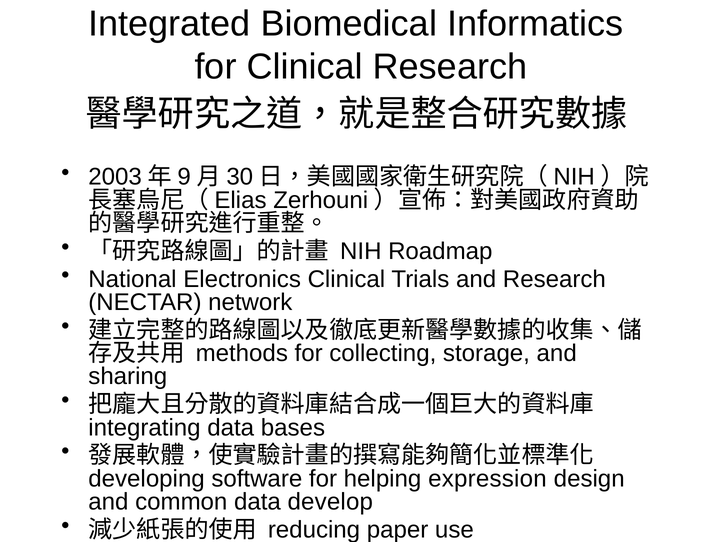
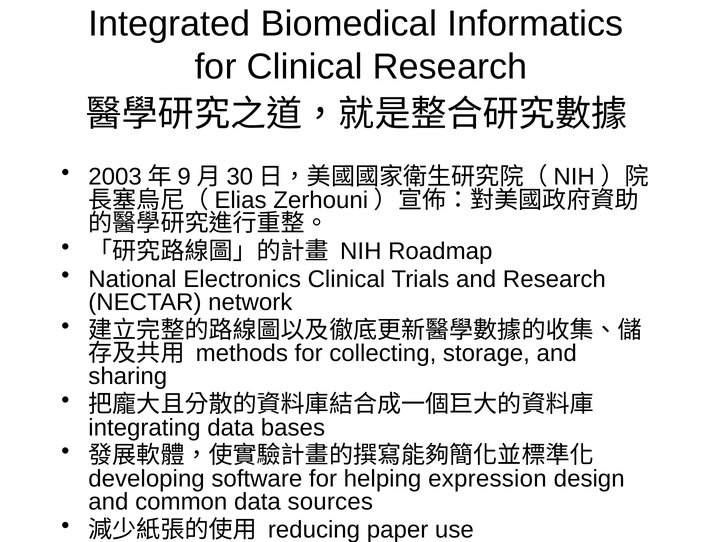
develop: develop -> sources (330, 501)
